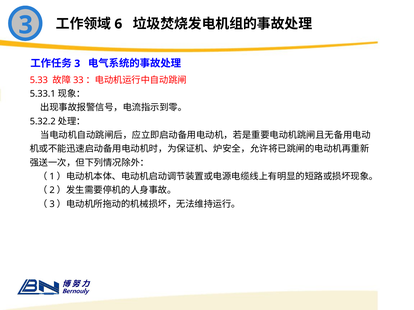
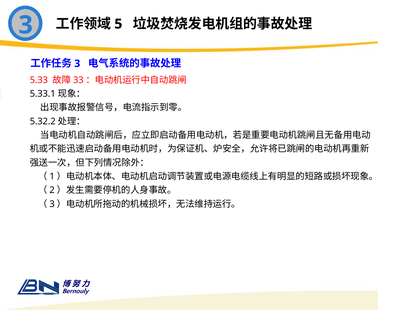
6: 6 -> 5 (118, 24)
